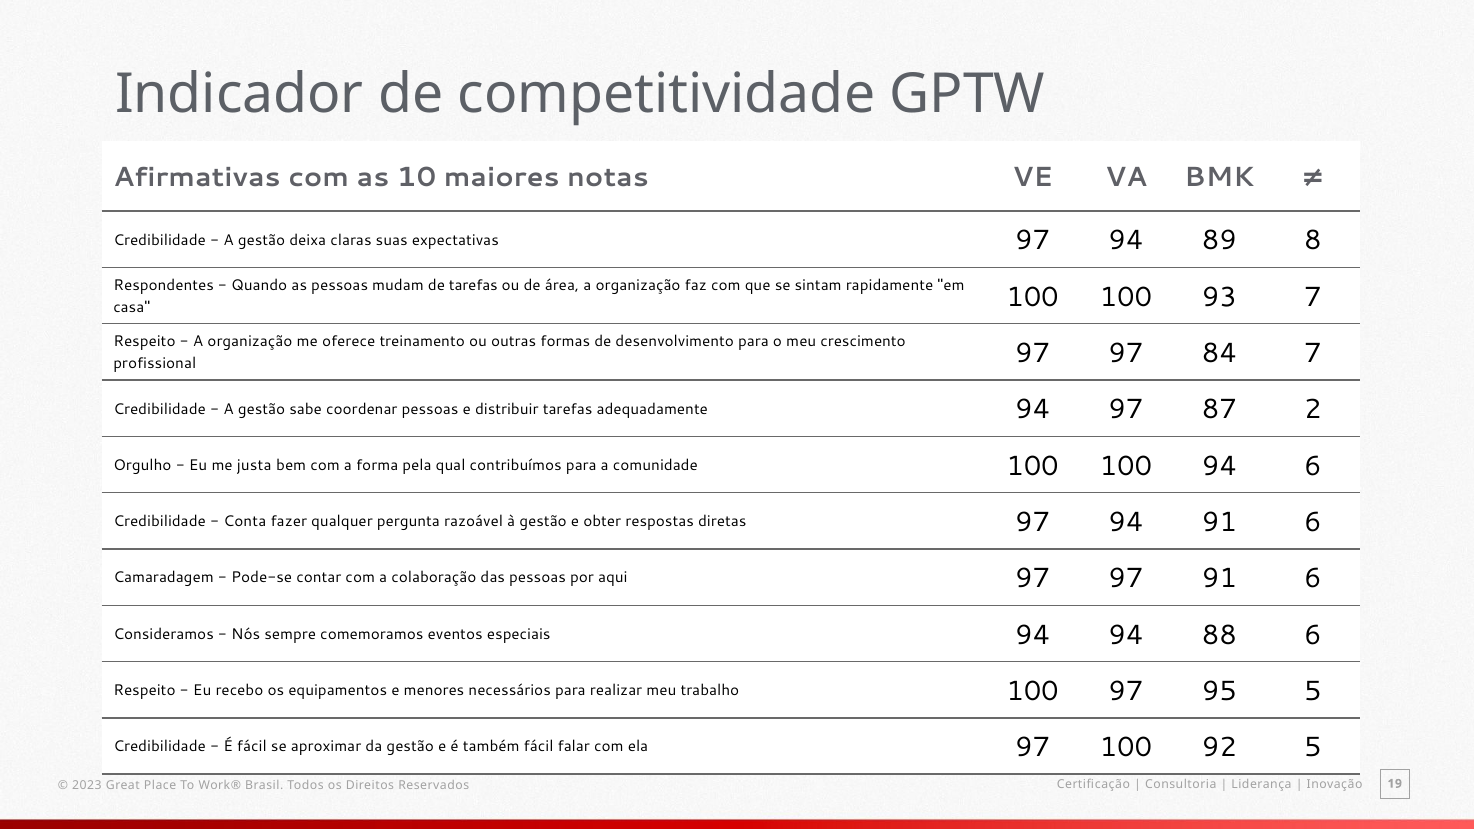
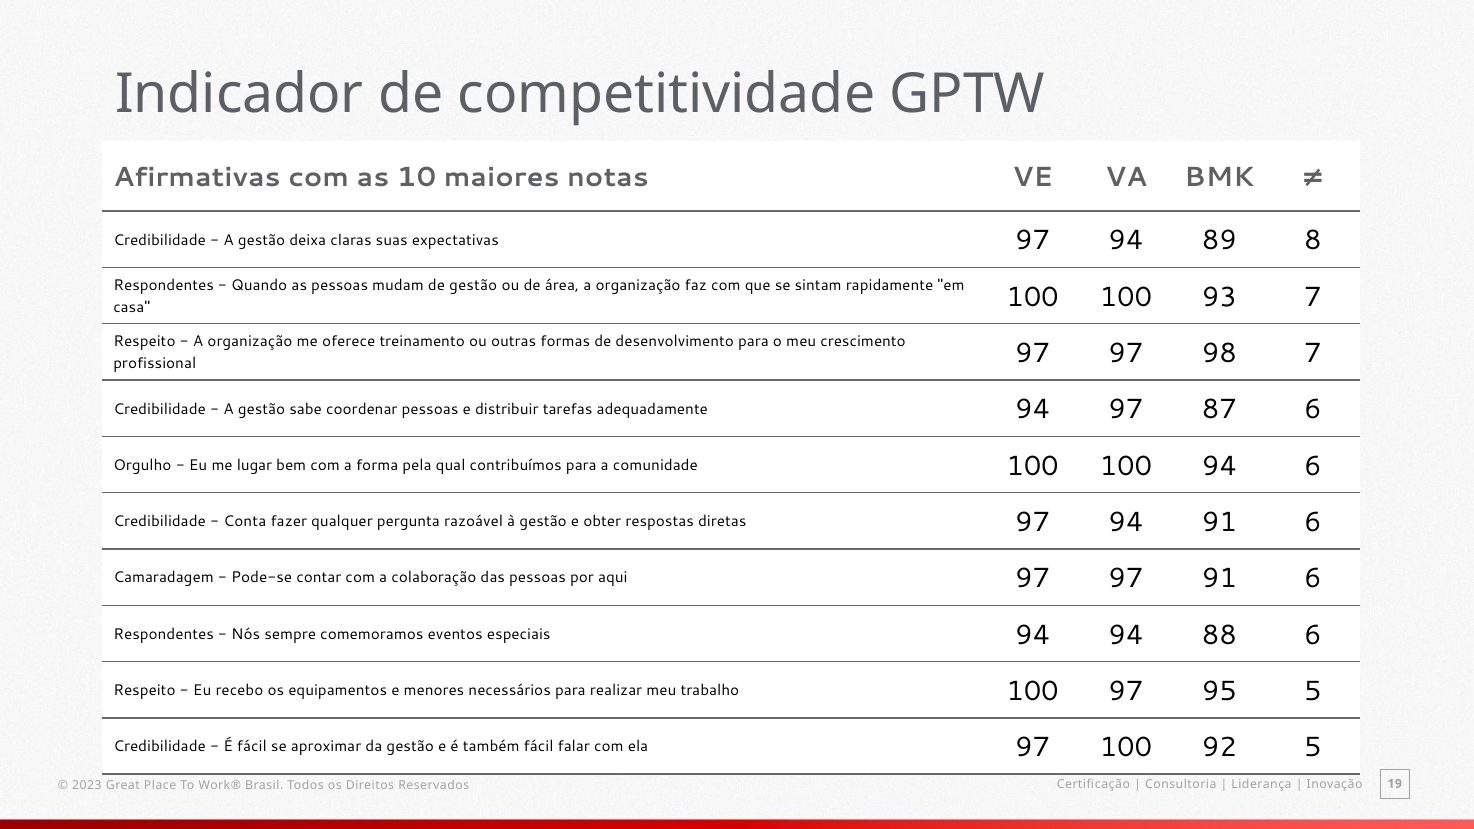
de tarefas: tarefas -> gestão (473, 285)
84: 84 -> 98 (1219, 353)
87 2: 2 -> 6 (1313, 410)
justa: justa -> lugar (254, 465)
Consideramos: Consideramos -> Respondentes (164, 634)
